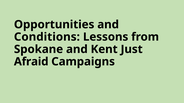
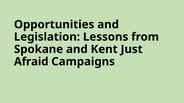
Conditions: Conditions -> Legislation (47, 37)
